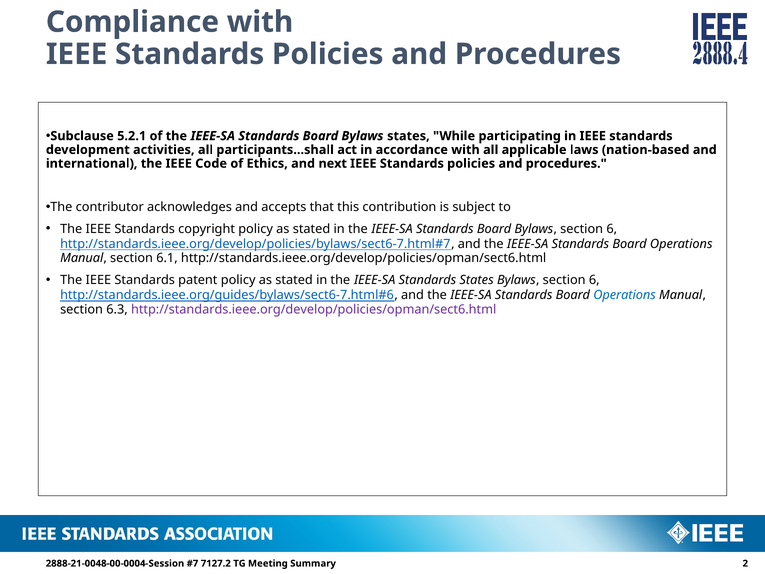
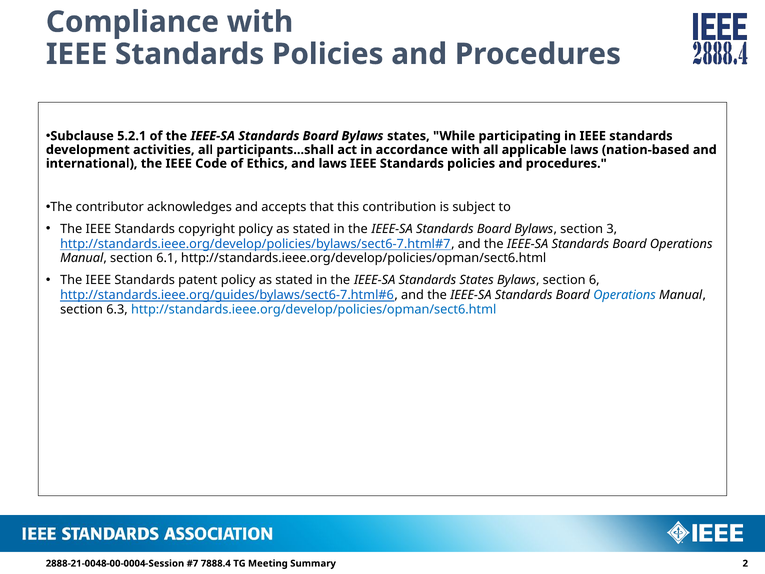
and next: next -> laws (333, 163)
Board Bylaws section 6: 6 -> 3 (612, 229)
http://standards.ieee.org/develop/policies/opman/sect6.html colour: purple -> blue (314, 309)
7127.2: 7127.2 -> 7888.4 (216, 563)
